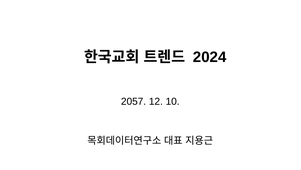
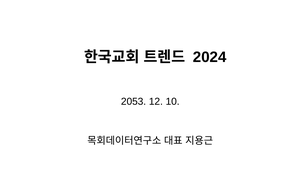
2057: 2057 -> 2053 (134, 101)
